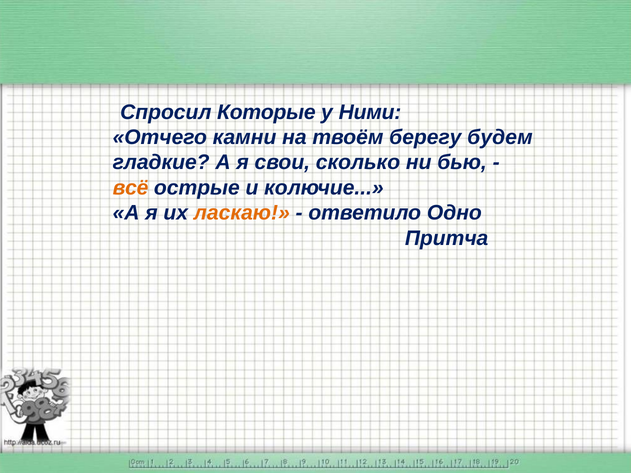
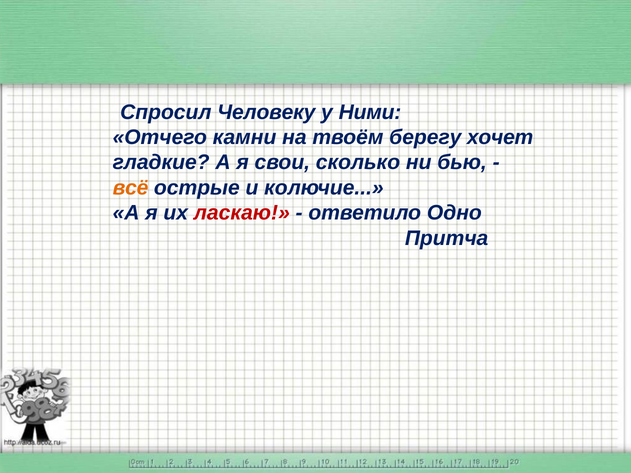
Которые: Которые -> Человеку (266, 112)
будем: будем -> хочет (500, 137)
ласкаю colour: orange -> red (242, 213)
